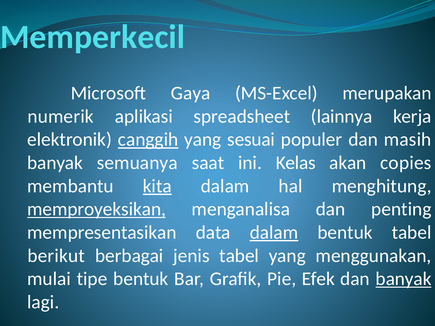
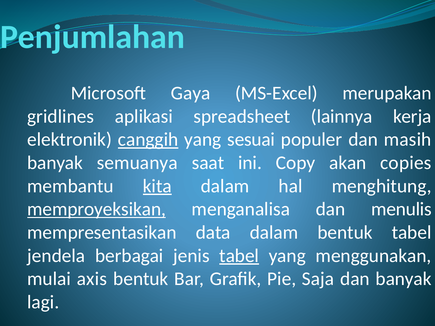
Memperkecil: Memperkecil -> Penjumlahan (93, 37)
numerik: numerik -> gridlines (61, 116)
Kelas: Kelas -> Copy (296, 163)
penting: penting -> menulis (401, 209)
dalam underline: present -> none (274, 233)
berikut: berikut -> jendela (56, 256)
tabel underline: none -> present (239, 256)
tipe: tipe -> axis (92, 279)
Efek: Efek -> Saja (318, 279)
banyak underline: present -> none (404, 279)
